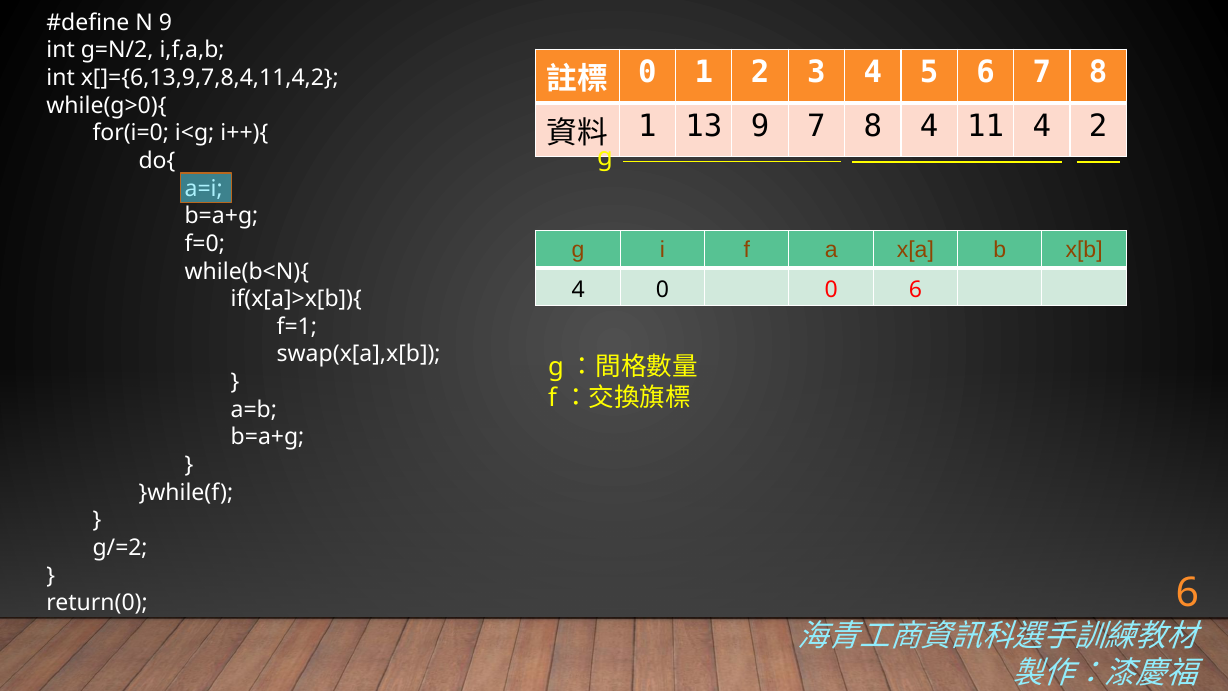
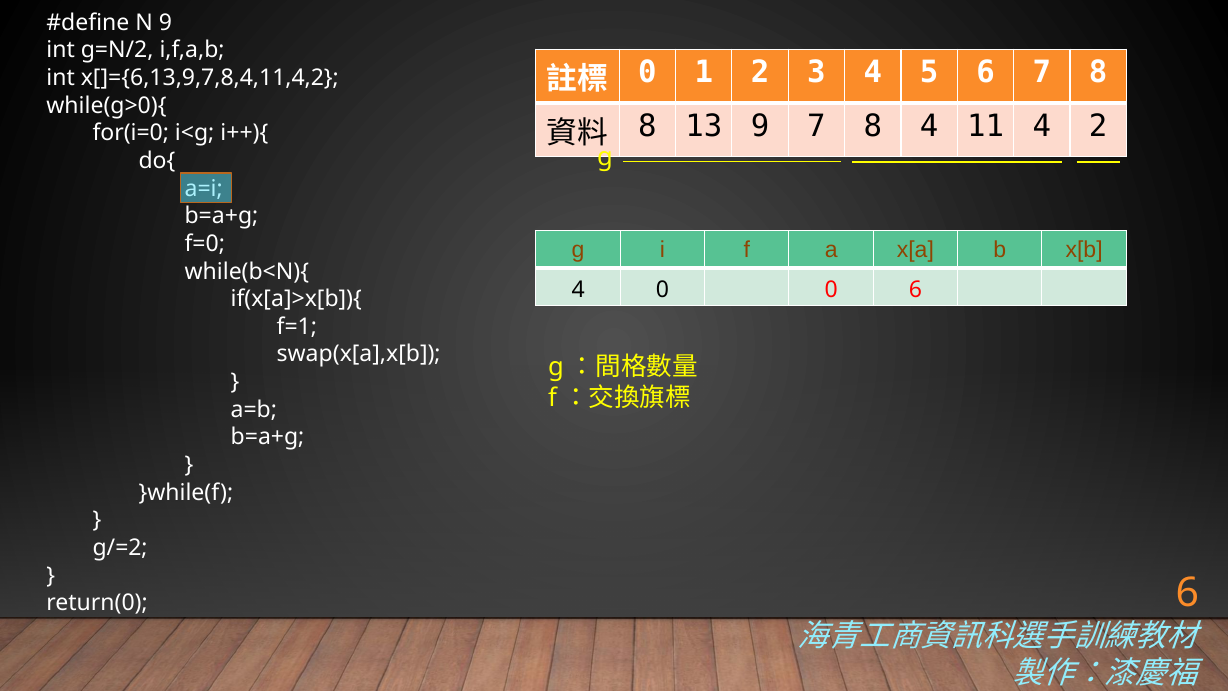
1: 1 -> 8 (647, 126)
